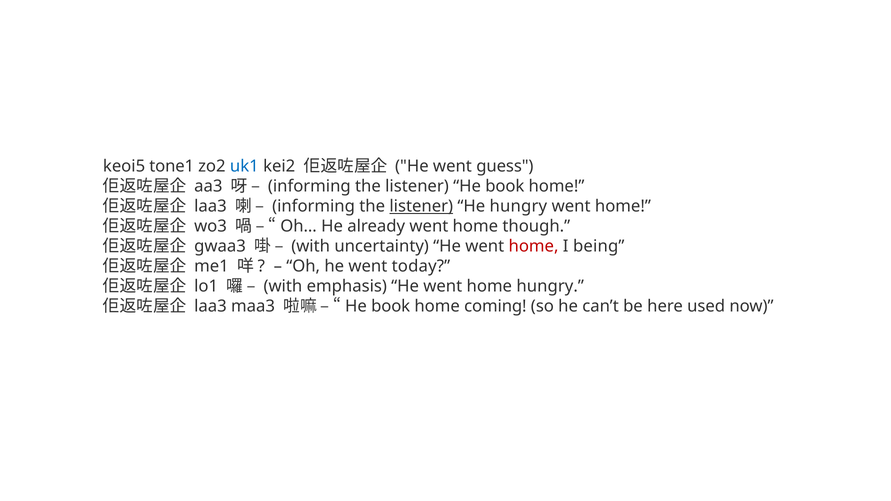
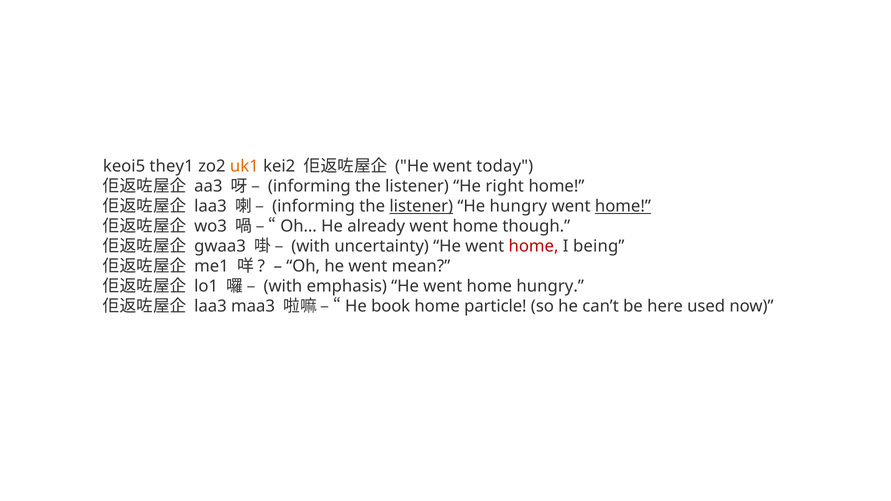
tone1: tone1 -> they1 (172, 166)
uk1 colour: blue -> orange (244, 166)
guess: guess -> today (505, 166)
listener He book: book -> right (505, 186)
home underline: none -> present (623, 206)
today: today -> mean (421, 266)
coming: coming -> particle (495, 307)
